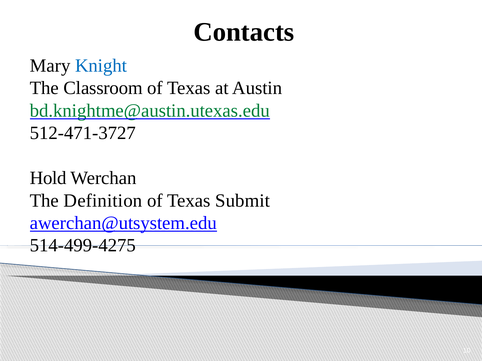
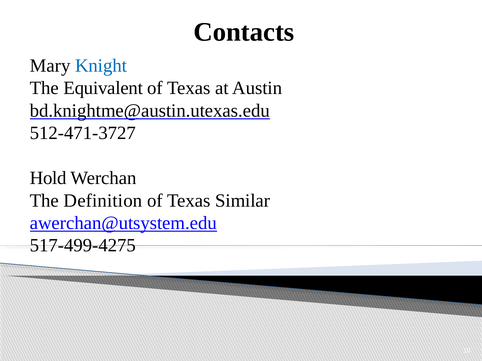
Classroom: Classroom -> Equivalent (103, 88)
bd.knightme@austin.utexas.edu colour: green -> black (150, 111)
Submit: Submit -> Similar (243, 201)
514-499-4275: 514-499-4275 -> 517-499-4275 (83, 246)
